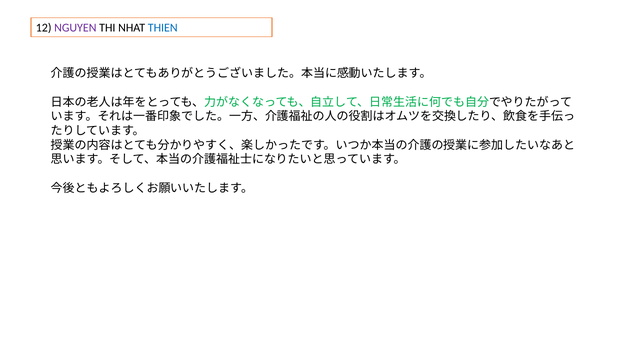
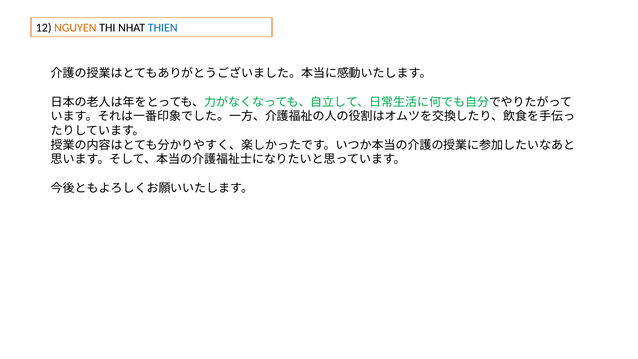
NGUYEN colour: purple -> orange (75, 28)
